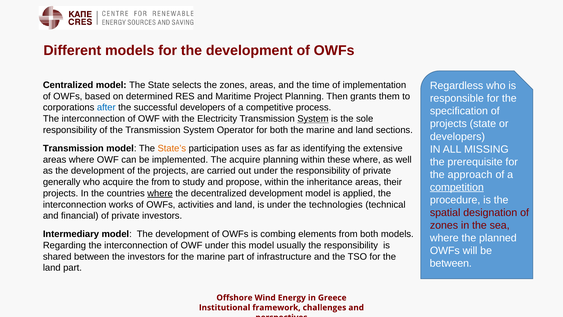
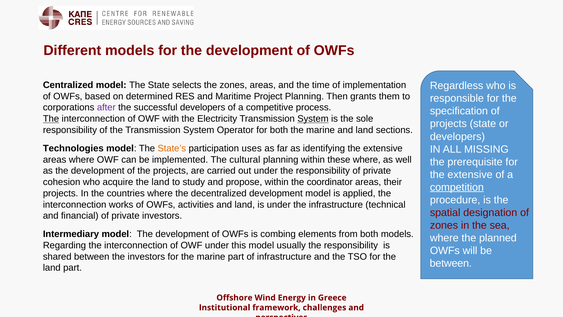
after colour: blue -> purple (106, 107)
The underline: none -> present (51, 119)
Transmission: Transmission -> Technologies (73, 148)
The acquire: acquire -> cultural (245, 159)
approach: approach -> extensive (470, 174)
generally: generally -> cohesion (62, 182)
acquire the from: from -> land (161, 182)
inheritance: inheritance -> coordinator (330, 182)
where underline: present -> none (160, 193)
the technologies: technologies -> infrastructure (336, 204)
